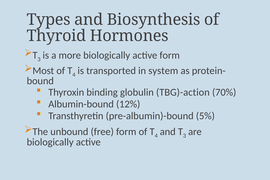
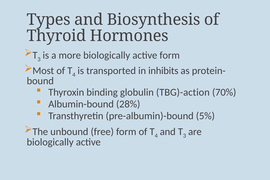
system: system -> inhibits (163, 71)
12%: 12% -> 28% (128, 104)
